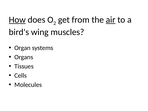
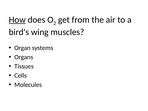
air underline: present -> none (111, 20)
